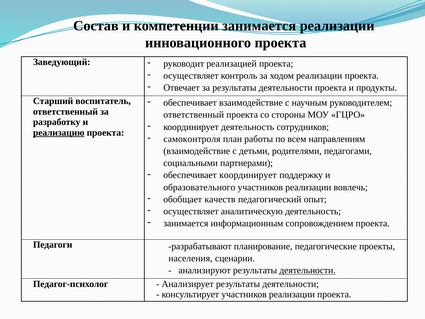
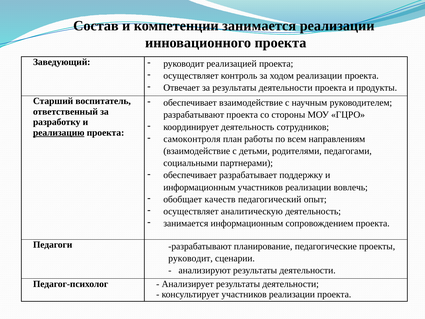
ответственный: ответственный -> разрабатывают (194, 115)
обеспечивает координирует: координирует -> разрабатывает (248, 175)
образовательного: образовательного -> информационным (199, 187)
населения: населения -> руководит (191, 258)
деятельности underline: present -> none (308, 270)
